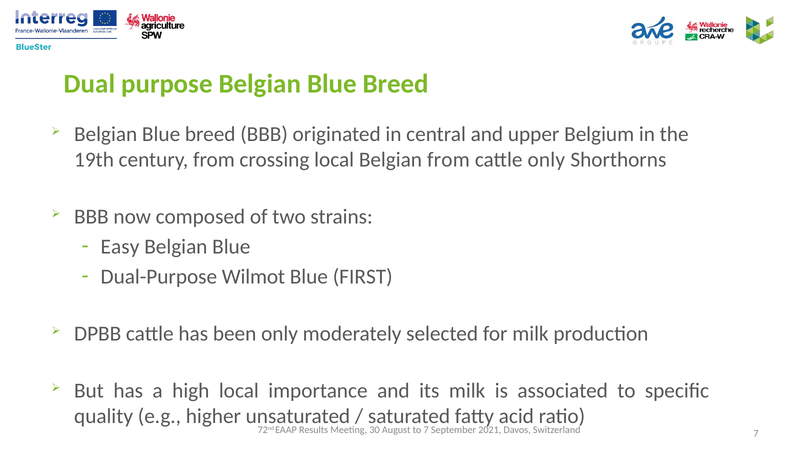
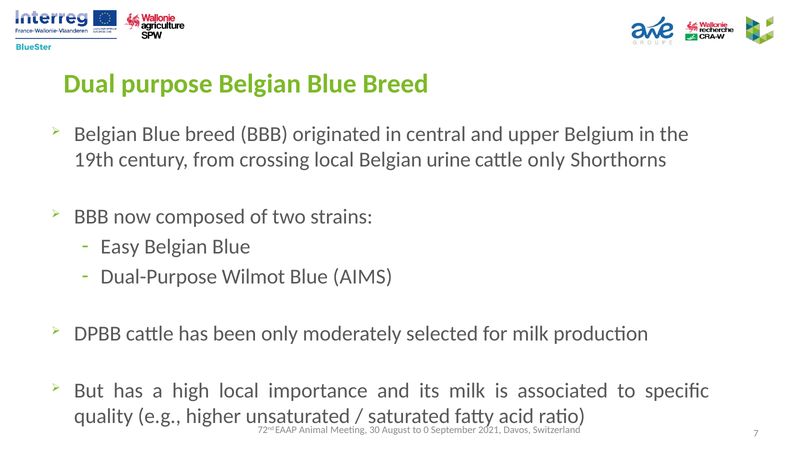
Belgian from: from -> urine (449, 160)
FIRST: FIRST -> AIMS (363, 277)
Results: Results -> Animal (314, 430)
to 7: 7 -> 0 (426, 430)
